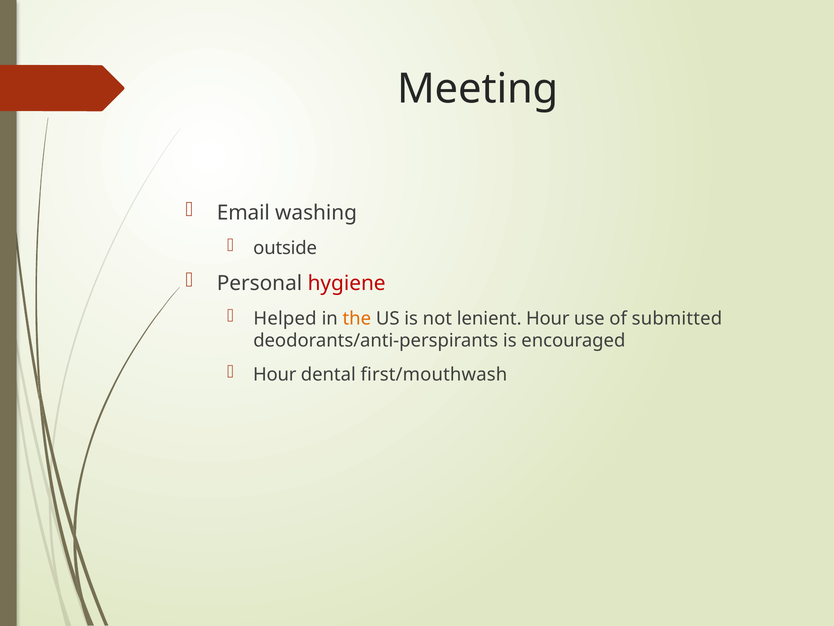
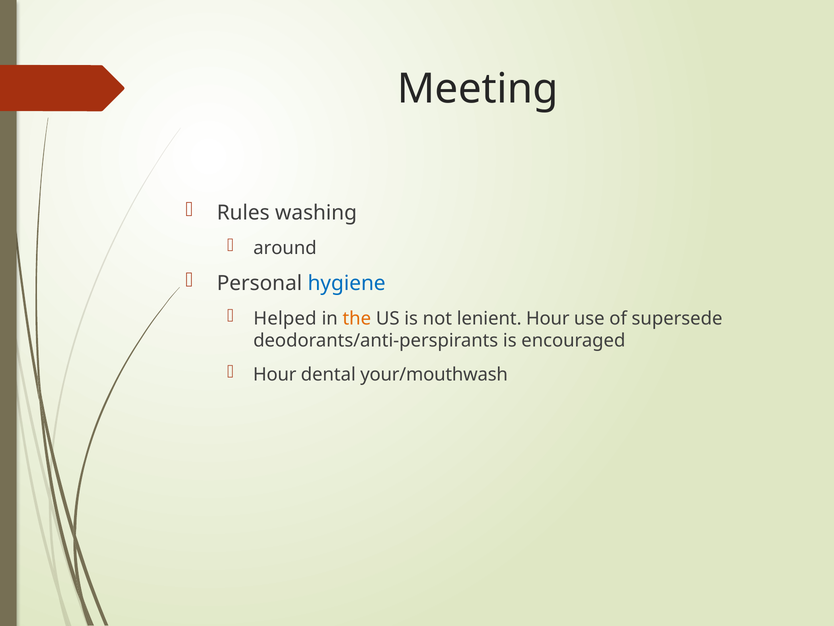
Email: Email -> Rules (243, 213)
outside: outside -> around (285, 248)
hygiene colour: red -> blue (347, 283)
submitted: submitted -> supersede (677, 318)
first/mouthwash: first/mouthwash -> your/mouthwash (434, 374)
